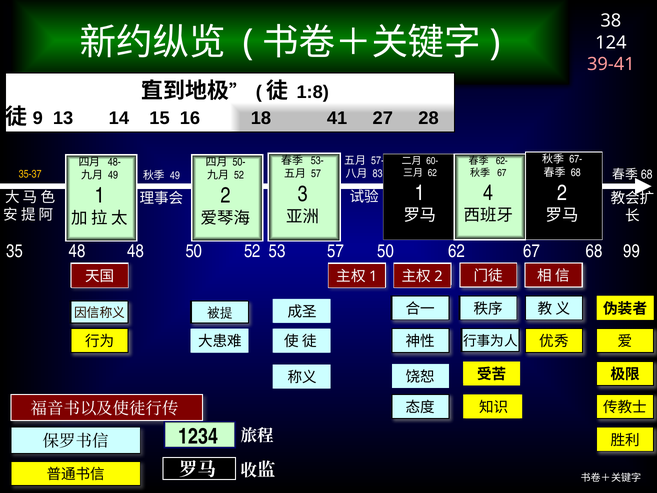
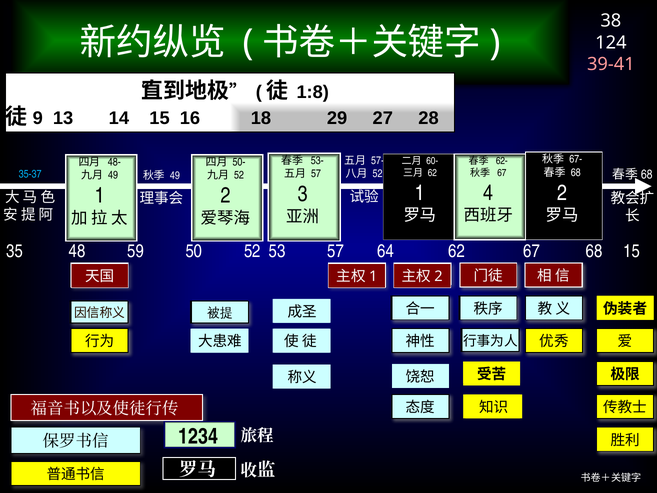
41: 41 -> 29 (337, 118)
83: 83 -> 52 (378, 174)
35-37 colour: yellow -> light blue (30, 174)
48 48: 48 -> 59 (136, 251)
57 50: 50 -> 64 (386, 251)
68 99: 99 -> 15 (632, 251)
